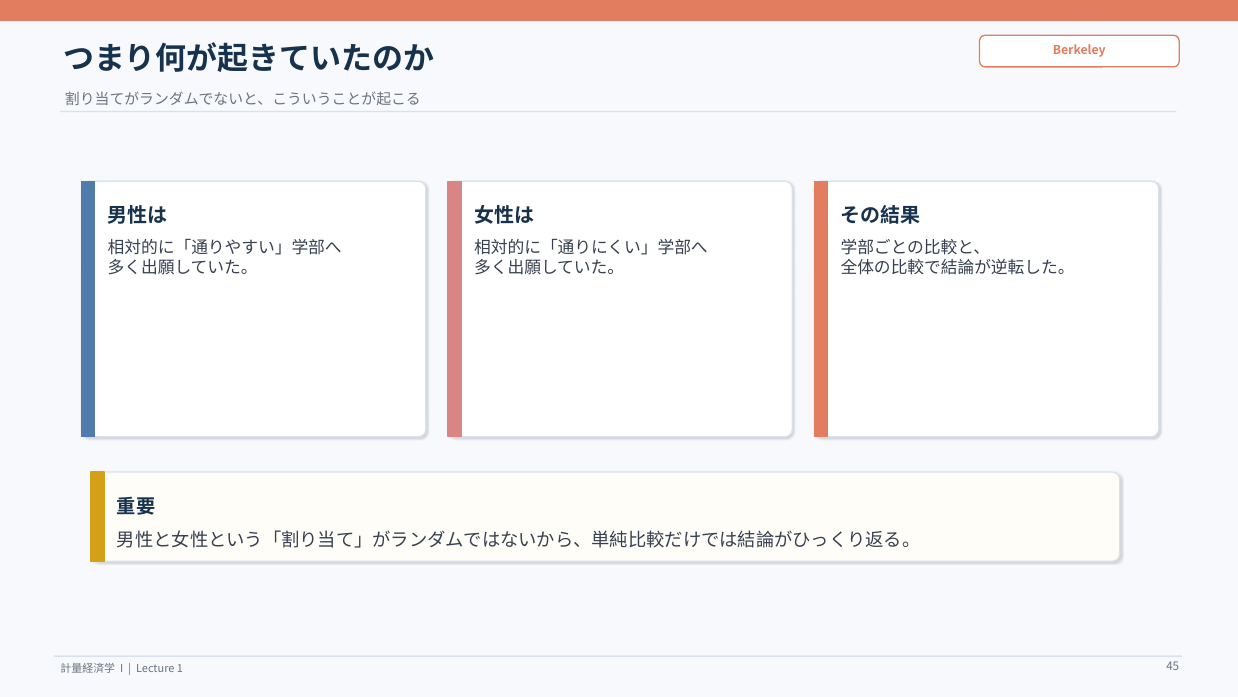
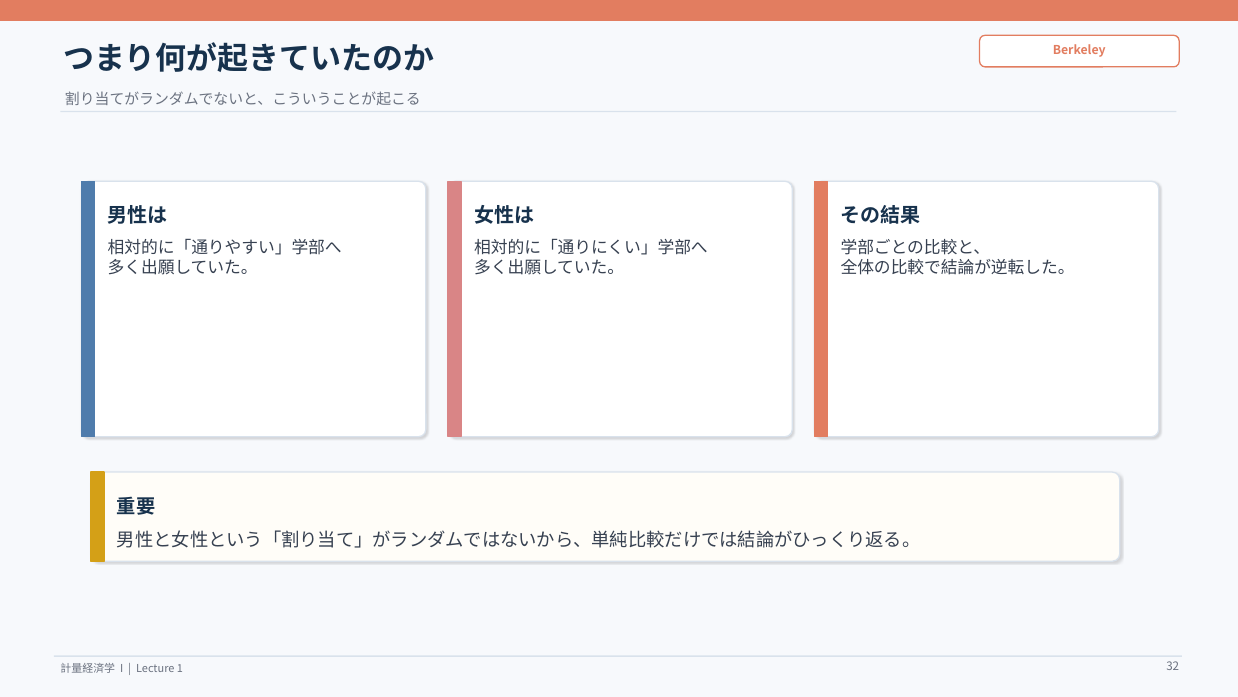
45: 45 -> 32 (1173, 667)
